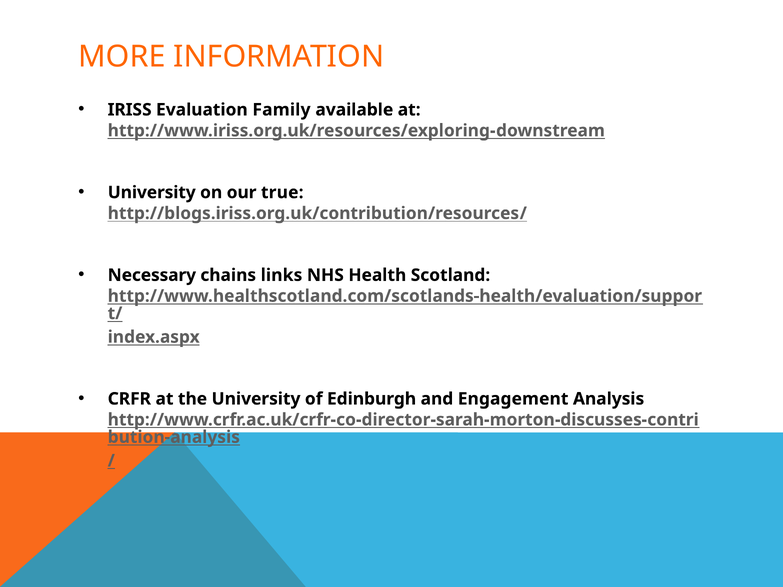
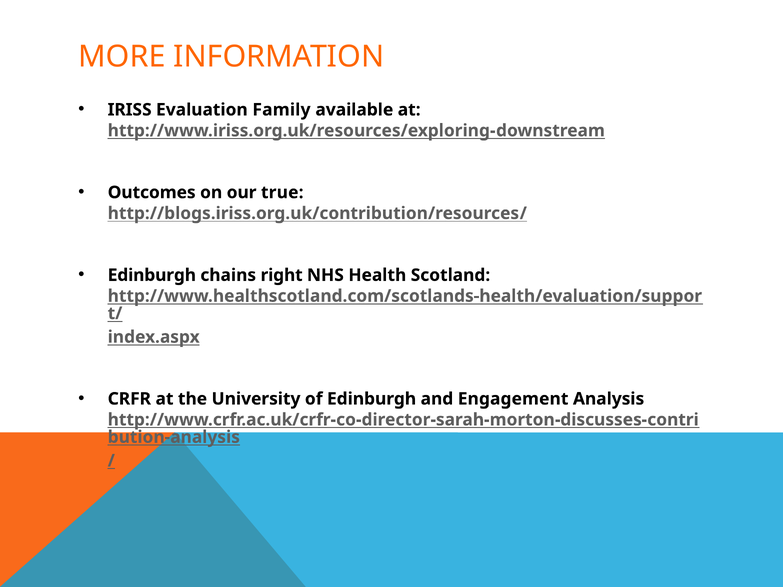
University: University -> Outcomes (152, 193)
Necessary: Necessary -> Edinburgh (152, 275)
links: links -> right (282, 275)
